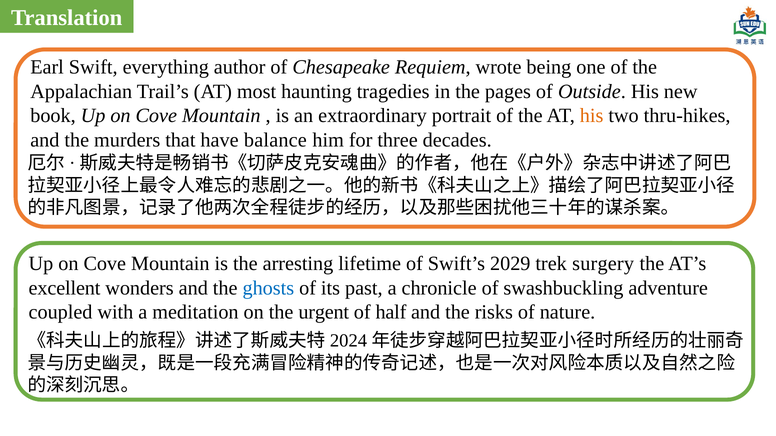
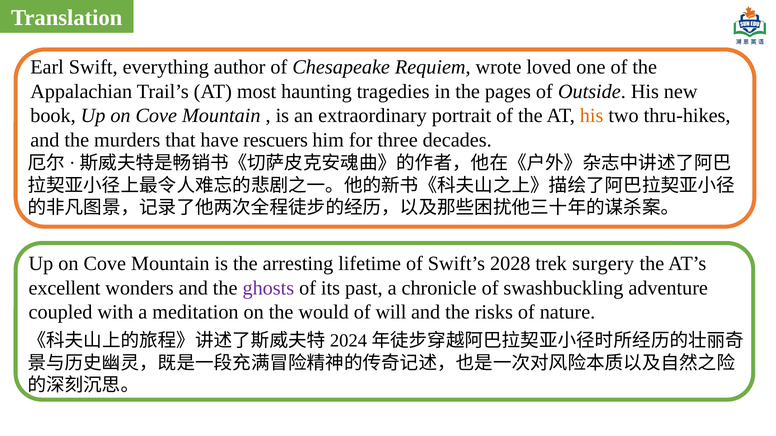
being: being -> loved (549, 67)
balance: balance -> rescuers (276, 140)
2029: 2029 -> 2028 (510, 264)
ghosts colour: blue -> purple (268, 288)
urgent: urgent -> would (324, 312)
half: half -> will (391, 312)
